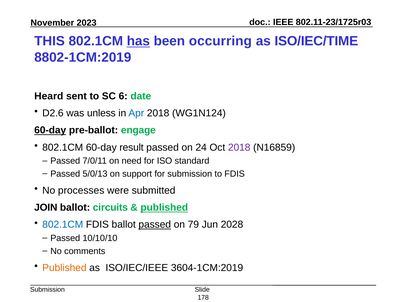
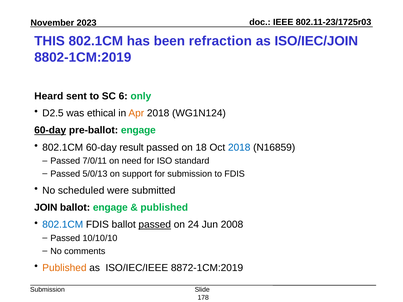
has underline: present -> none (138, 41)
occurring: occurring -> refraction (220, 41)
ISO/IEC/TIME: ISO/IEC/TIME -> ISO/IEC/JOIN (316, 41)
date: date -> only (141, 96)
D2.6: D2.6 -> D2.5 (53, 113)
unless: unless -> ethical (101, 113)
Apr colour: blue -> orange (136, 113)
24: 24 -> 18 (201, 147)
2018 colour: purple -> blue (239, 147)
processes: processes -> scheduled (81, 191)
ballot circuits: circuits -> engage (110, 208)
published underline: present -> none (164, 208)
79: 79 -> 24 (193, 225)
2028: 2028 -> 2008 (232, 225)
3604-1CM:2019: 3604-1CM:2019 -> 8872-1CM:2019 (207, 268)
